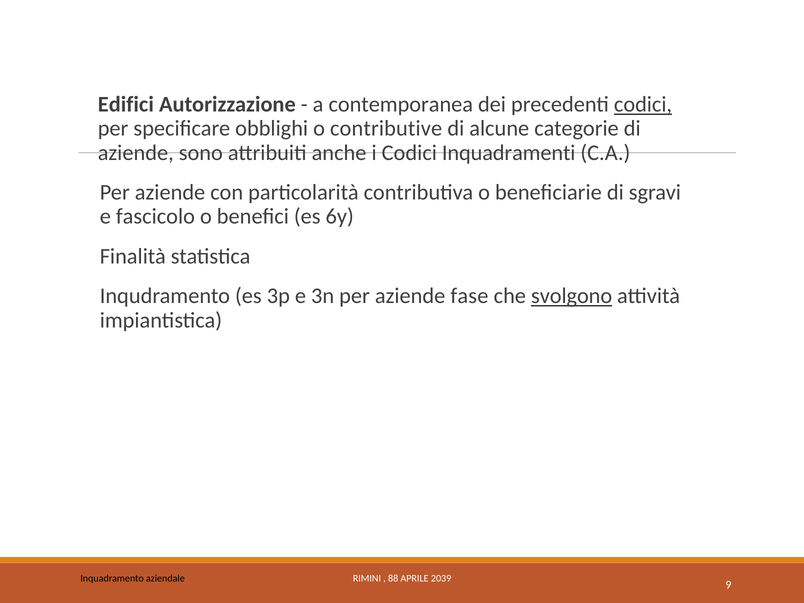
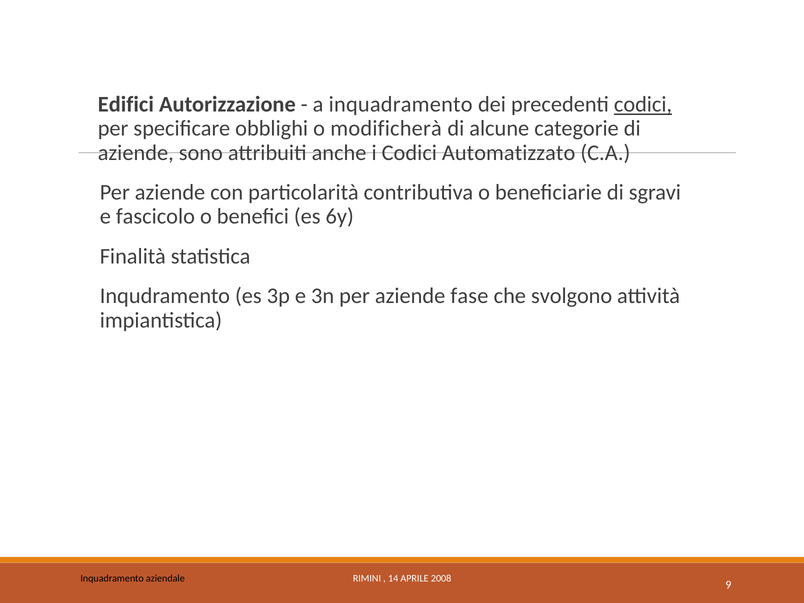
a contemporanea: contemporanea -> inquadramento (401, 104)
contributive: contributive -> modificherà (386, 129)
Inquadramenti: Inquadramenti -> Automatizzato (509, 153)
svolgono underline: present -> none (572, 296)
88: 88 -> 14 (393, 579)
2039: 2039 -> 2008 (441, 579)
